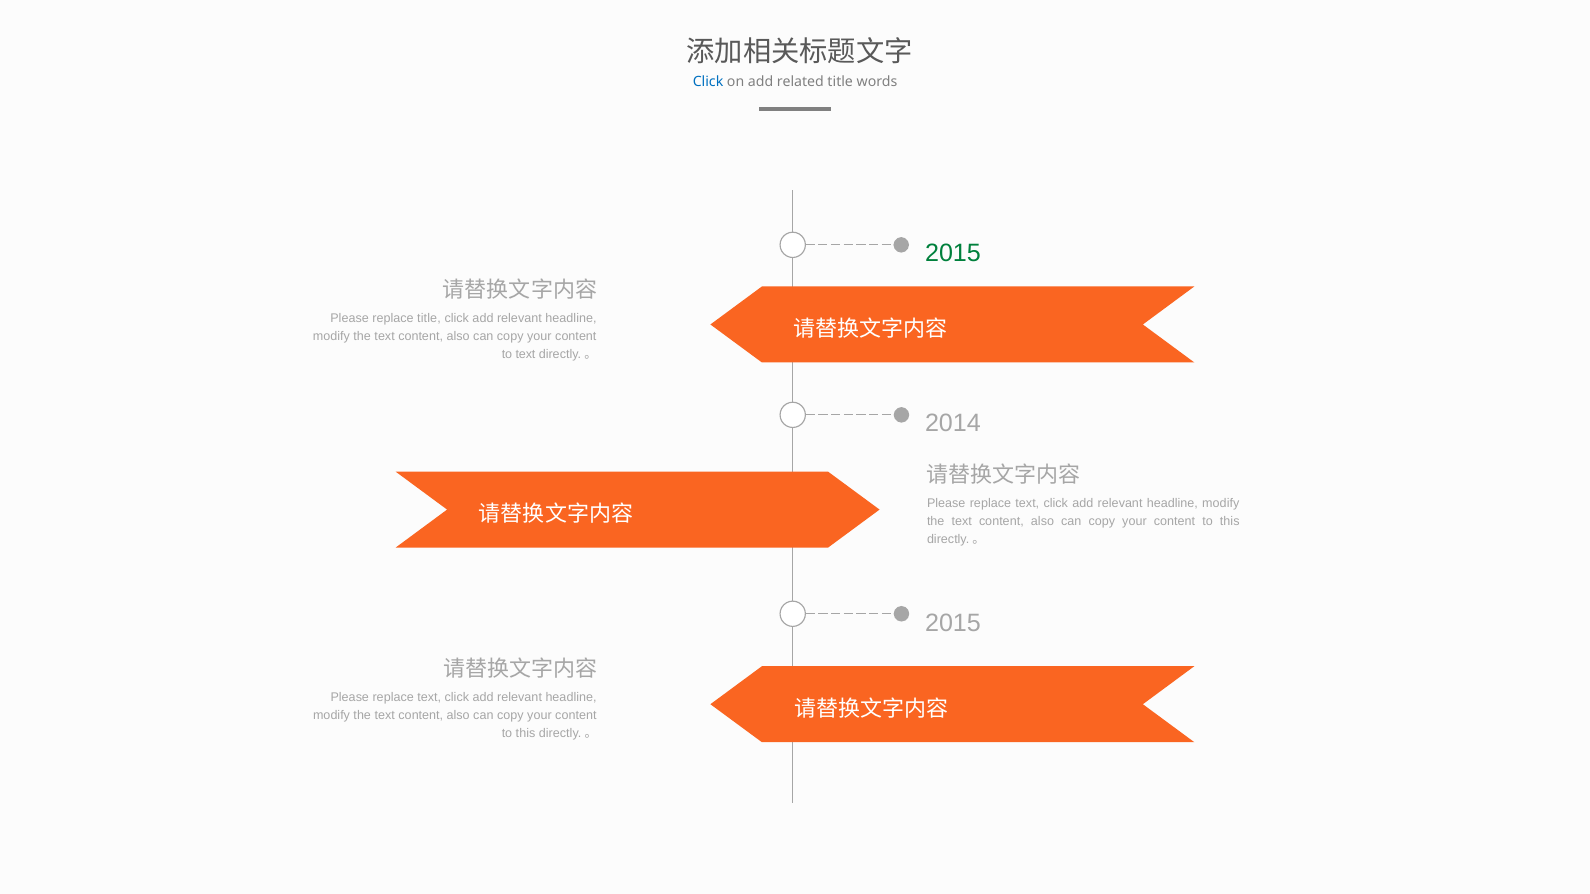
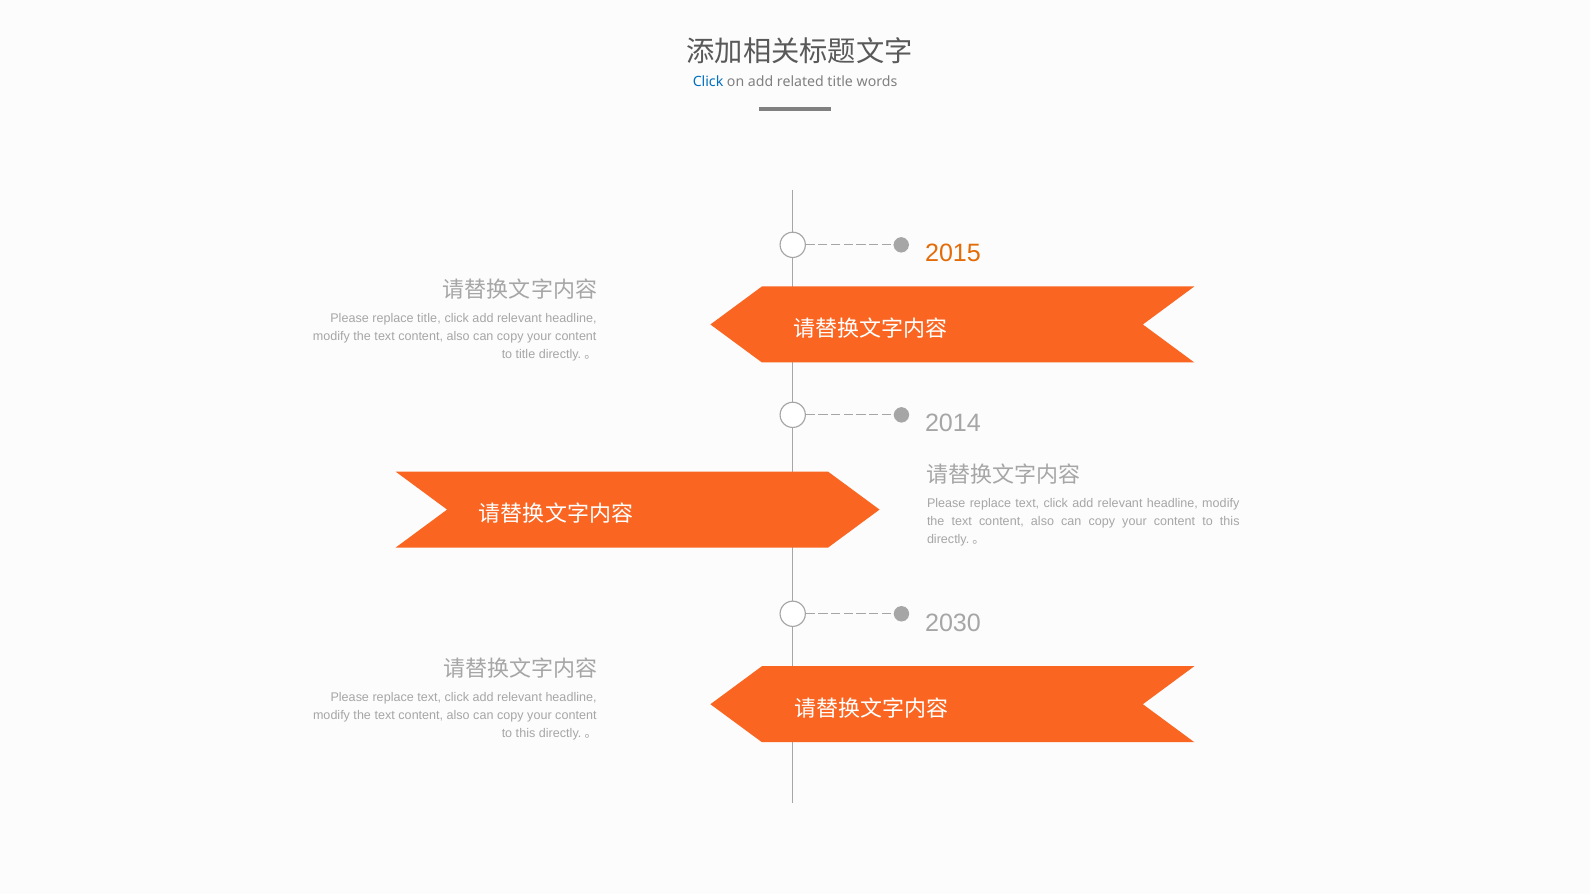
2015 colour: green -> orange (953, 253)
to text: text -> title (525, 354)
2015: 2015 -> 2030 (953, 623)
